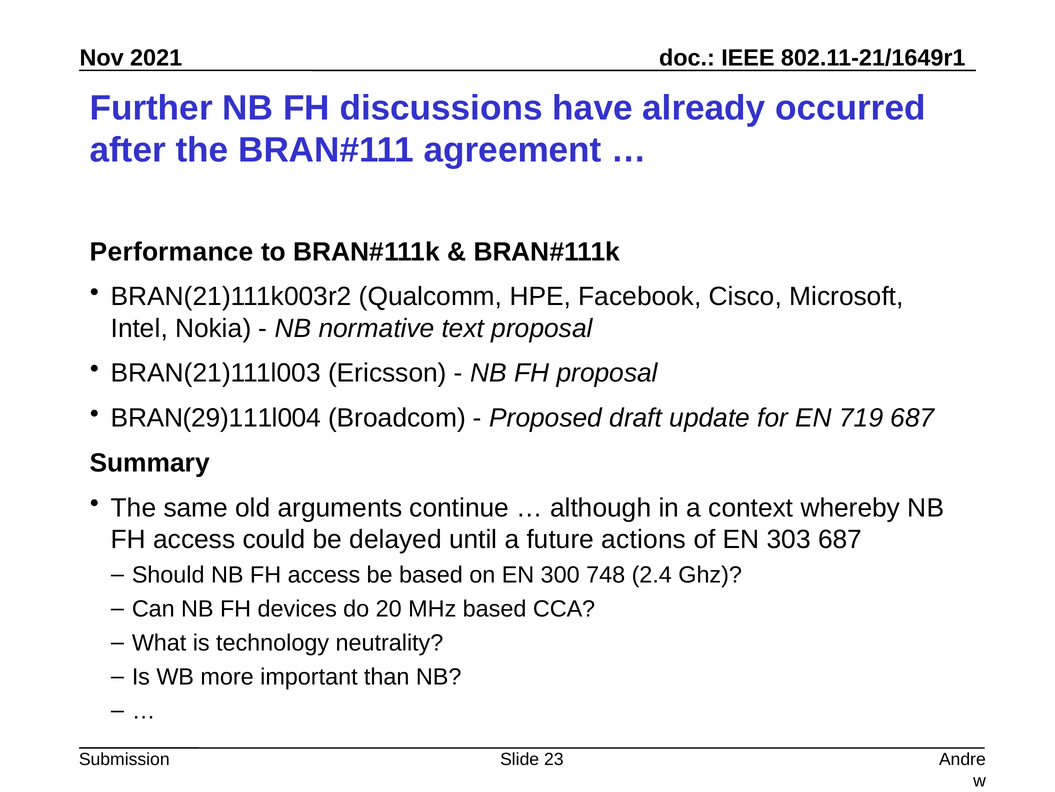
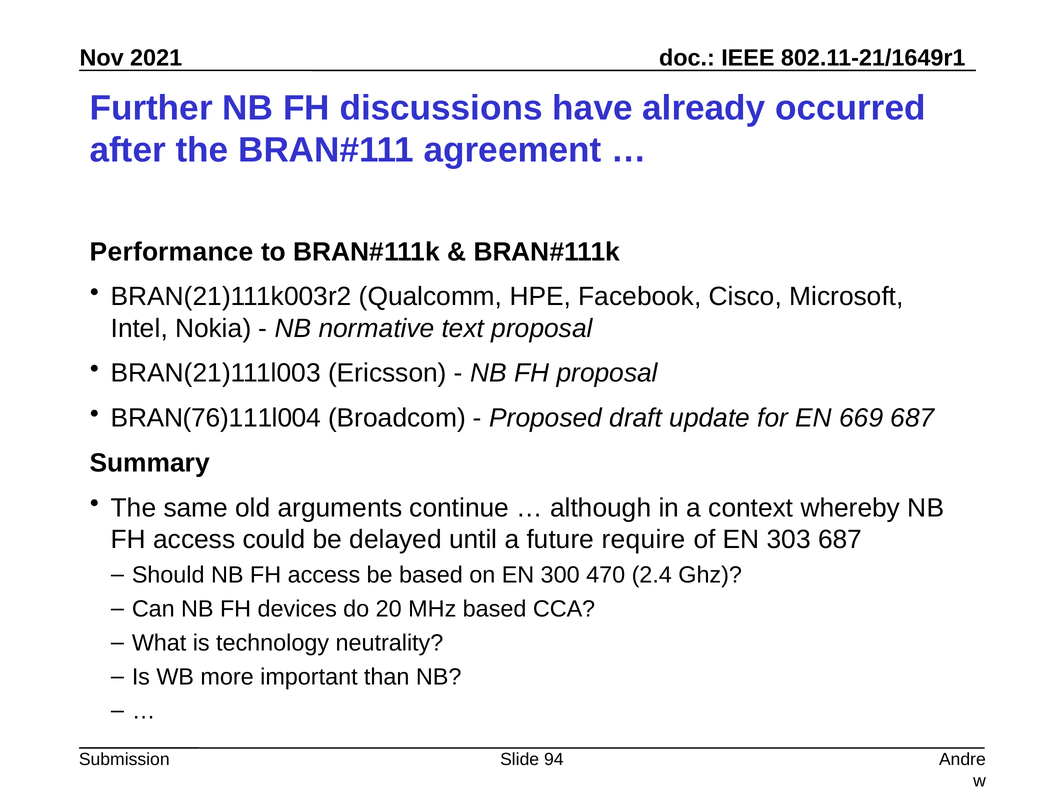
BRAN(29)111l004: BRAN(29)111l004 -> BRAN(76)111l004 (216, 418)
719: 719 -> 669 (861, 418)
actions: actions -> require (644, 539)
748: 748 -> 470 (606, 575)
23: 23 -> 94 (554, 759)
